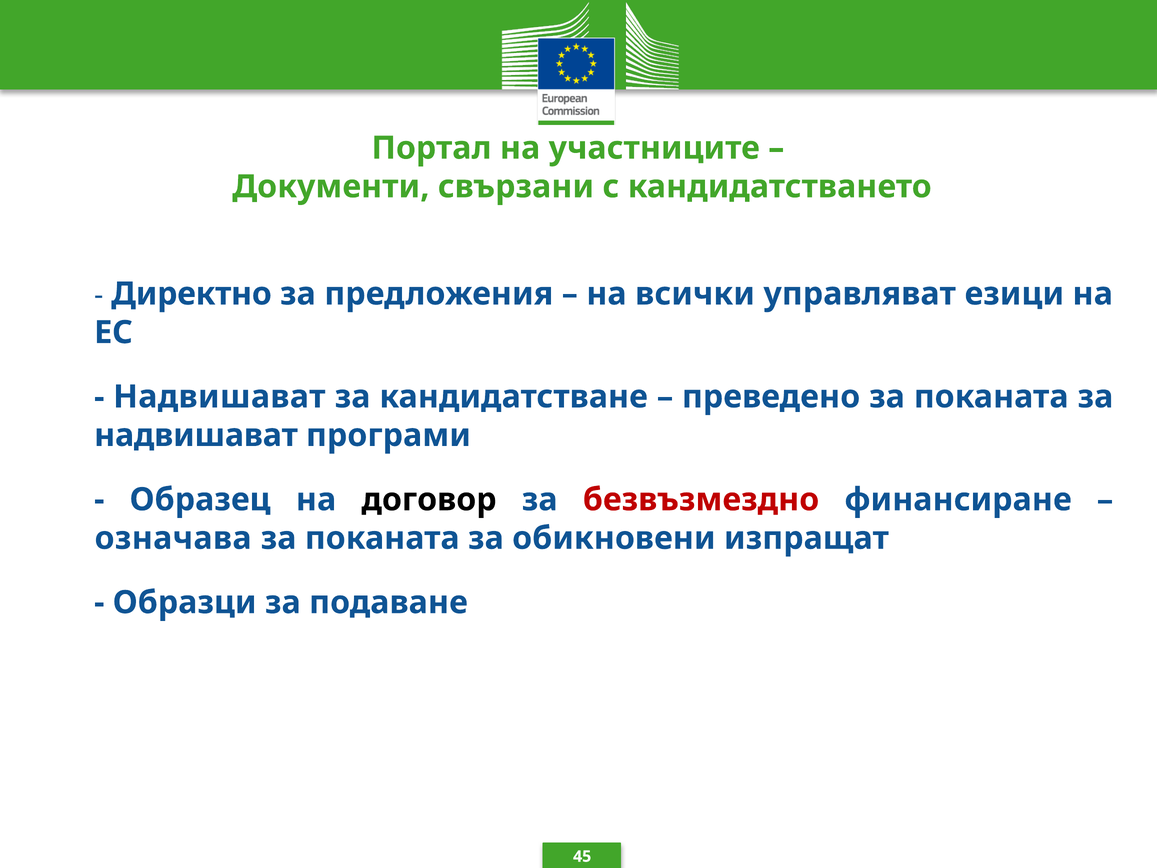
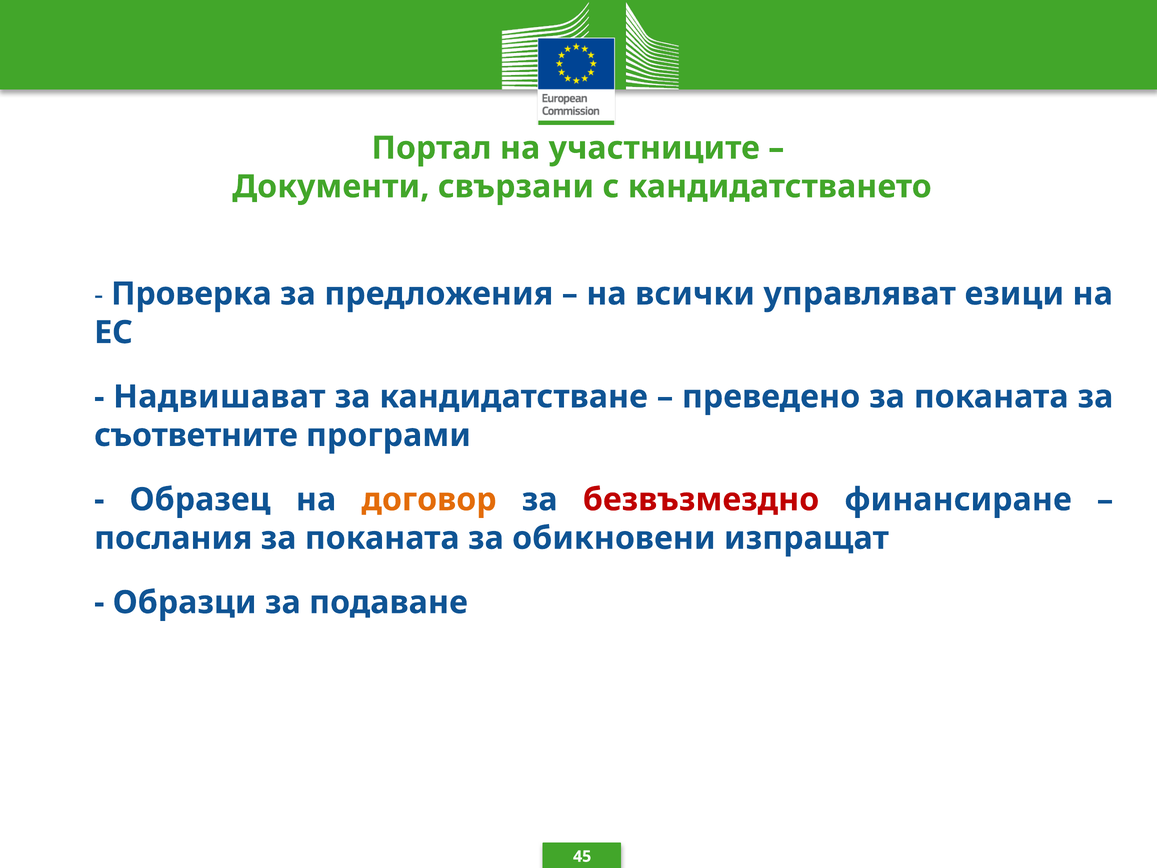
Директно: Директно -> Проверка (191, 294)
надвишават: надвишават -> съответните (196, 435)
договор colour: black -> orange (429, 500)
означава: означава -> послания (173, 538)
